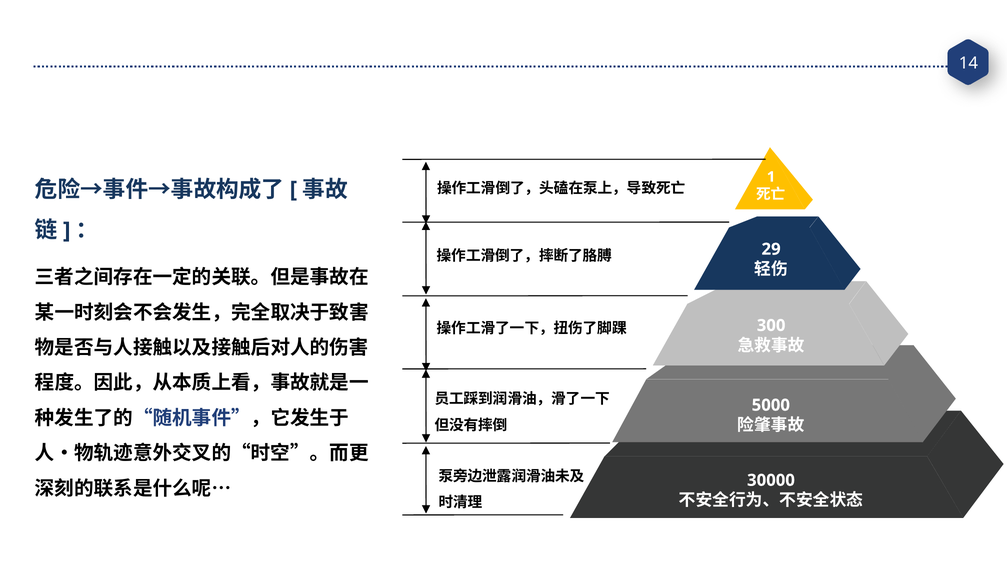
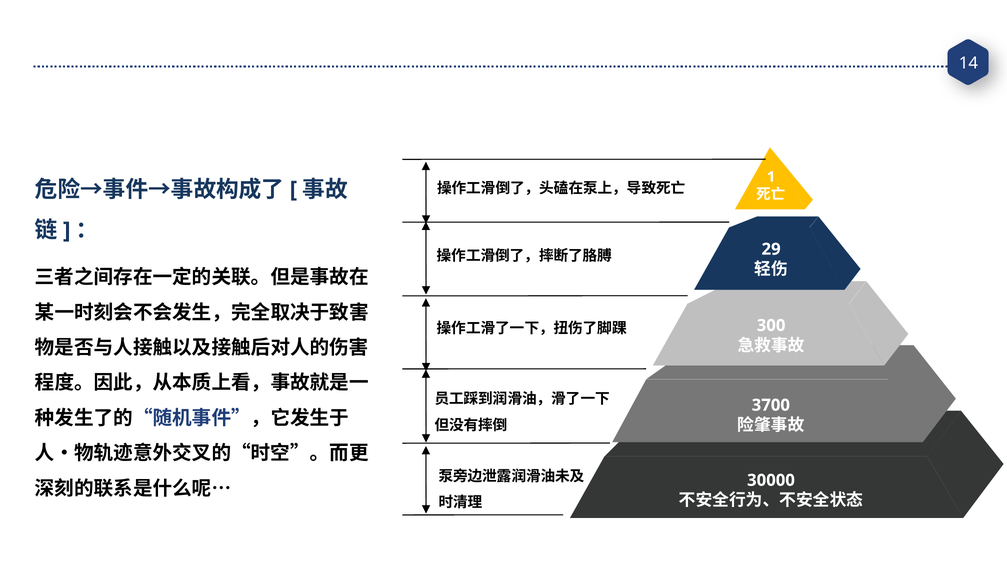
5000: 5000 -> 3700 (771, 406)
